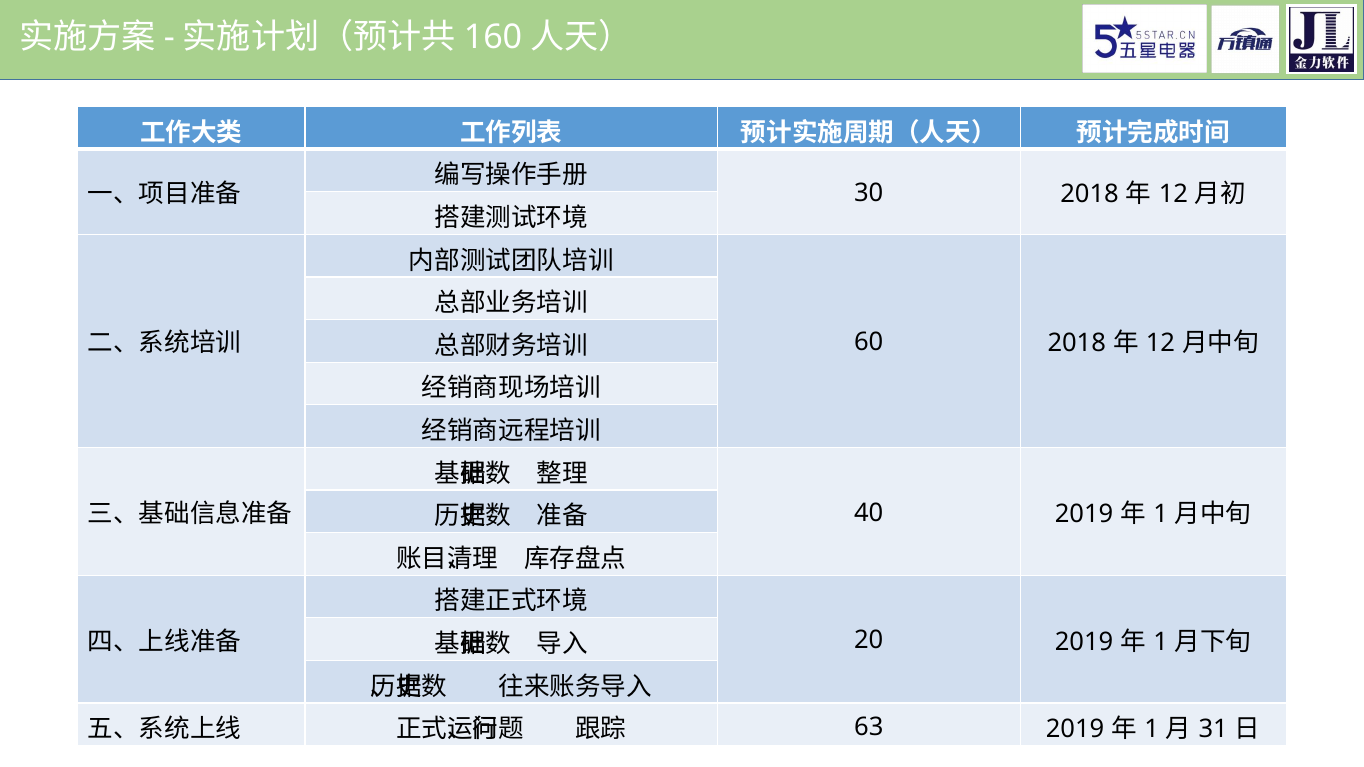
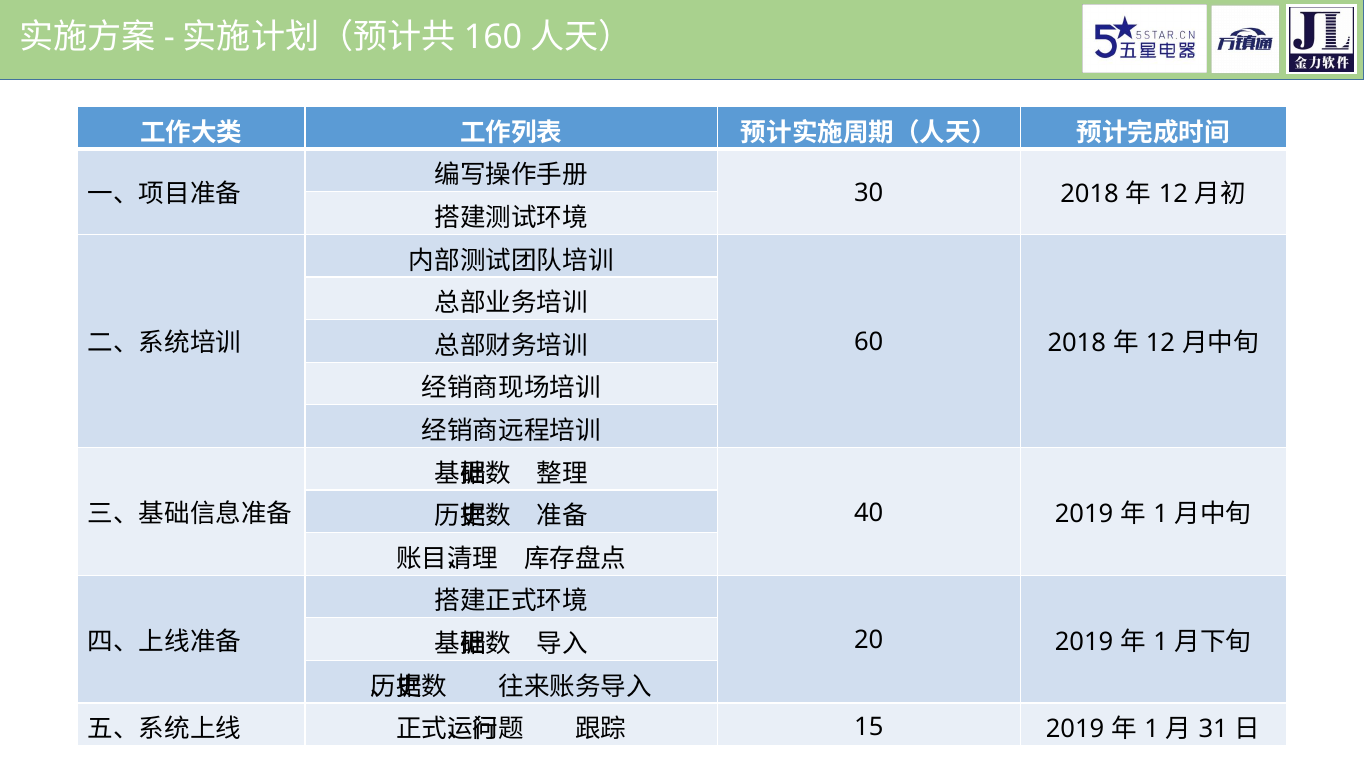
63: 63 -> 15 (869, 727)
